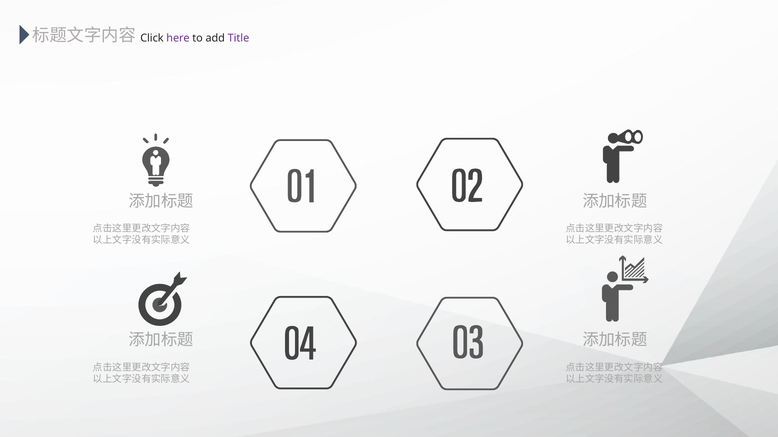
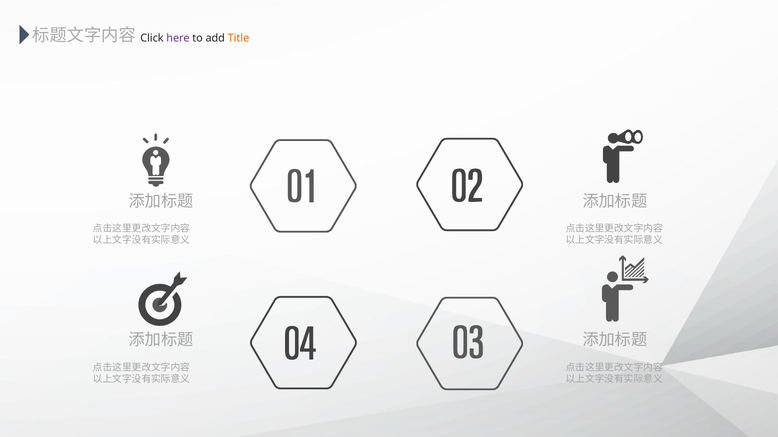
Title colour: purple -> orange (238, 38)
